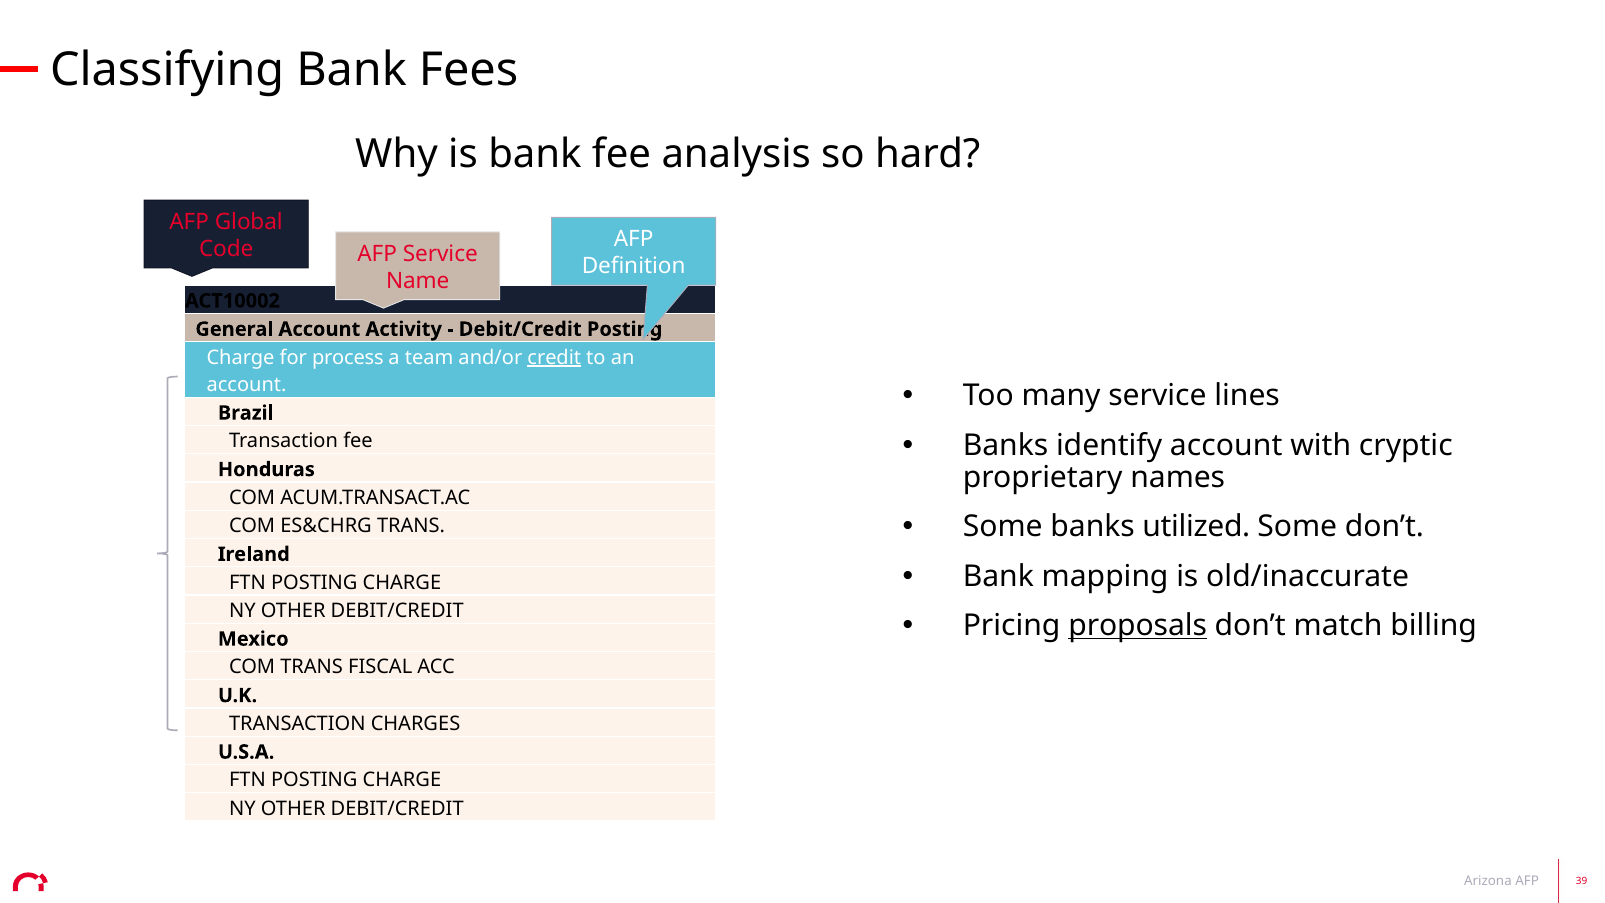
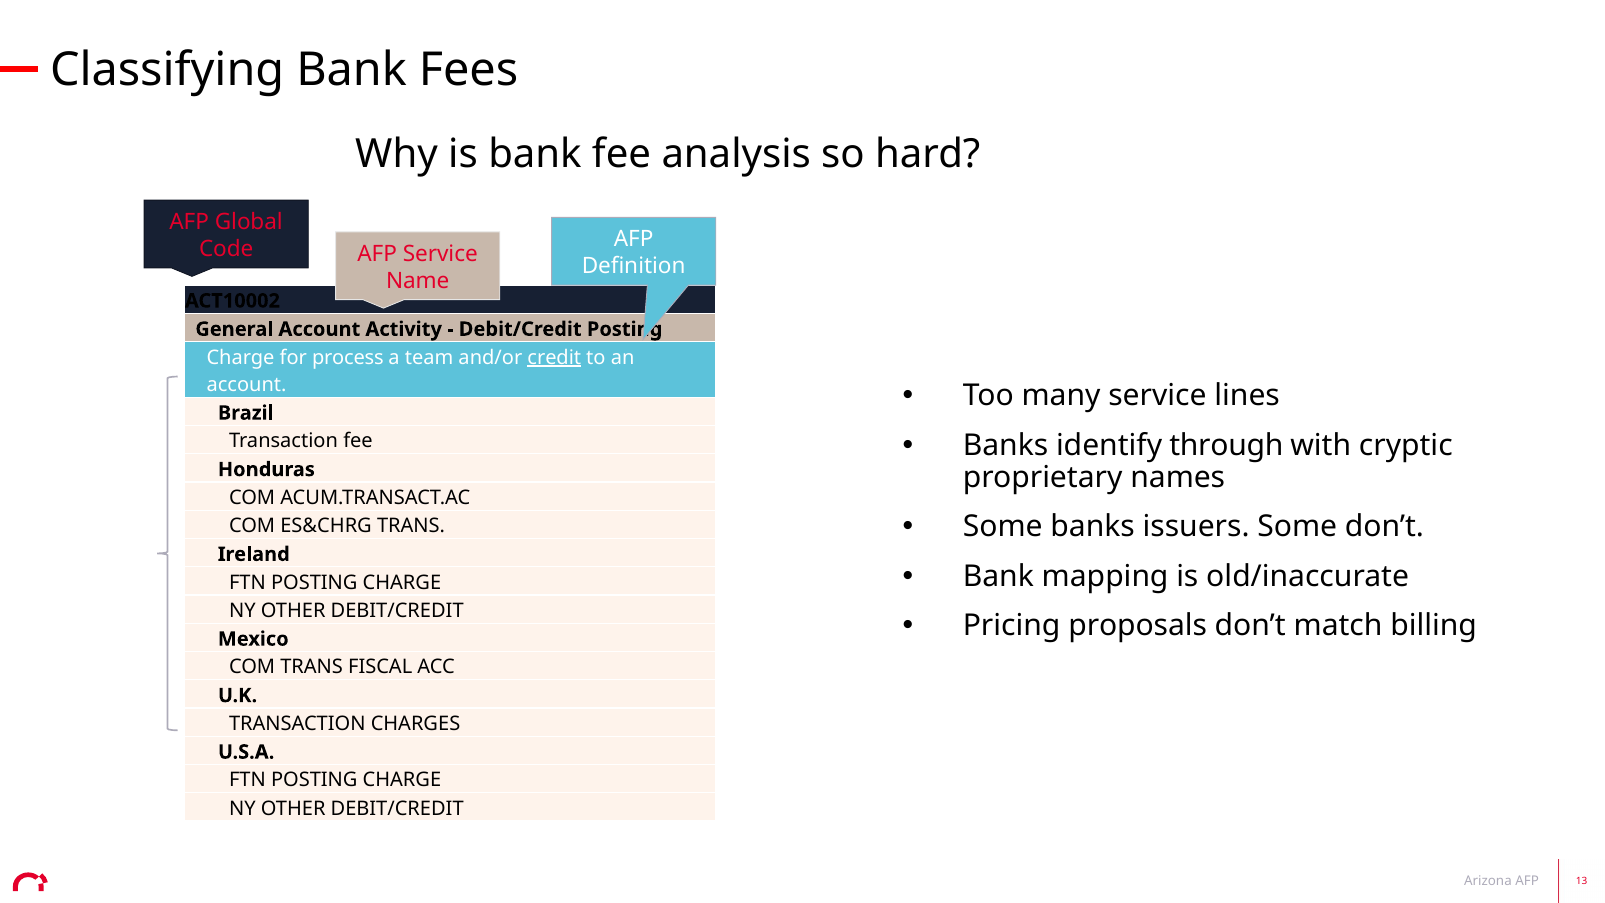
identify account: account -> through (1226, 445)
utilized: utilized -> issuers (1196, 527)
proposals underline: present -> none (1138, 625)
39: 39 -> 13 (1582, 881)
